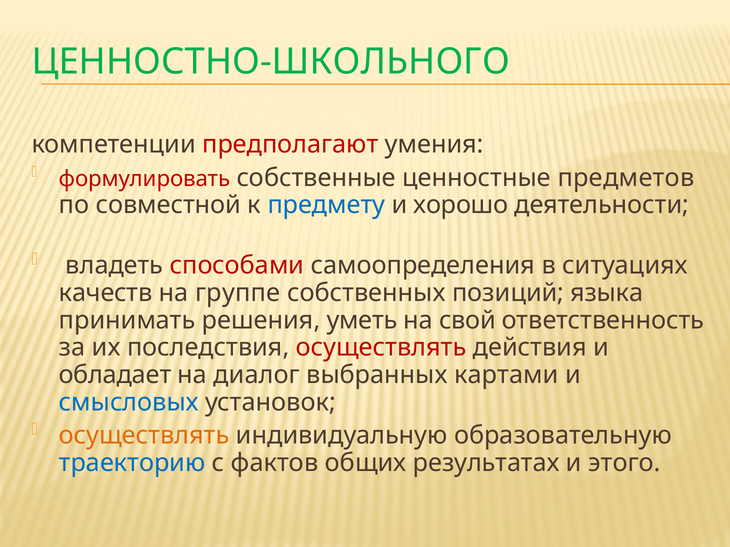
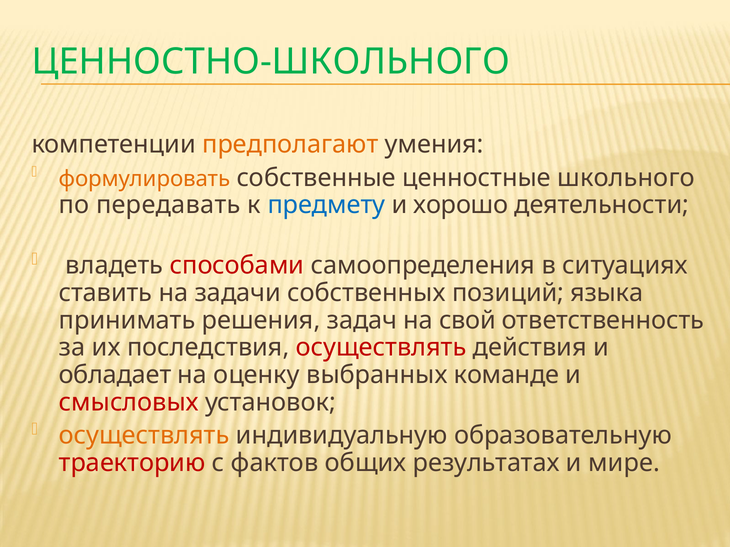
предполагают colour: red -> orange (290, 145)
формулировать colour: red -> orange (145, 179)
предметов: предметов -> школьного (626, 178)
совместной: совместной -> передавать (168, 205)
качеств: качеств -> ставить (106, 293)
группе: группе -> задачи (238, 293)
уметь: уметь -> задач (362, 320)
диалог: диалог -> оценку (257, 375)
картами: картами -> команде (507, 375)
смысловых colour: blue -> red (129, 403)
траекторию colour: blue -> red (132, 463)
этого: этого -> мире (624, 463)
